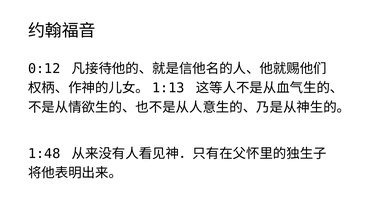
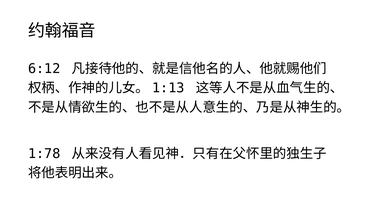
0:12: 0:12 -> 6:12 (44, 69)
1:48: 1:48 -> 1:78 (44, 154)
